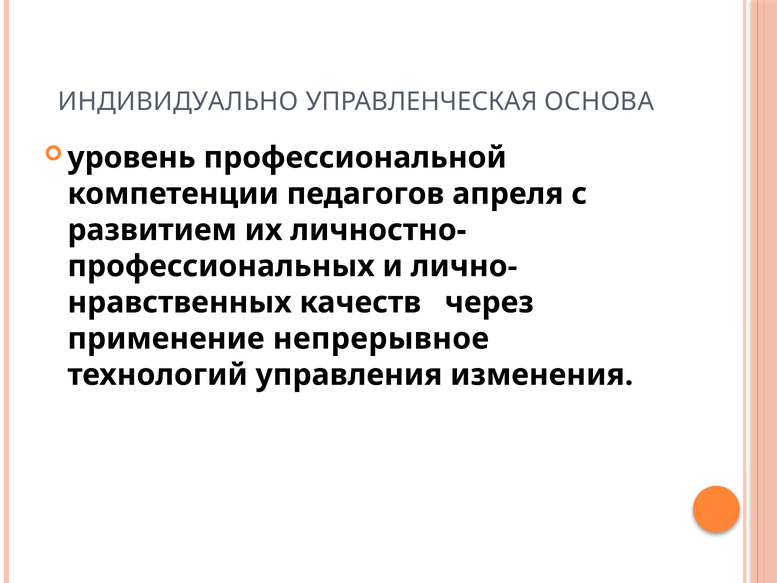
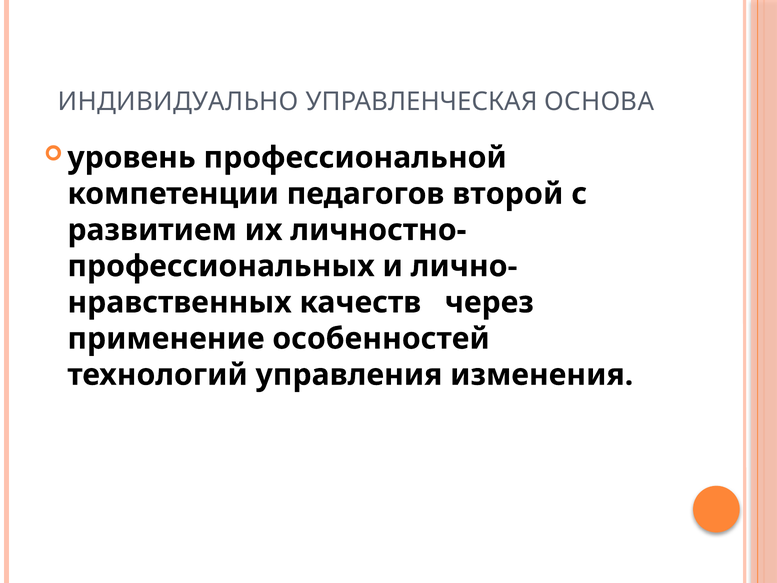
апреля: апреля -> второй (508, 194)
непрерывное: непрерывное -> особенностей (381, 339)
